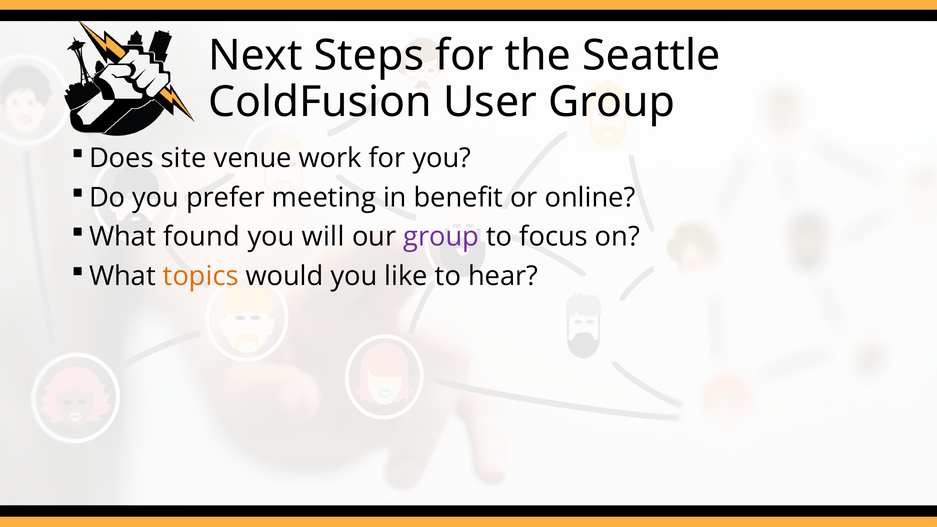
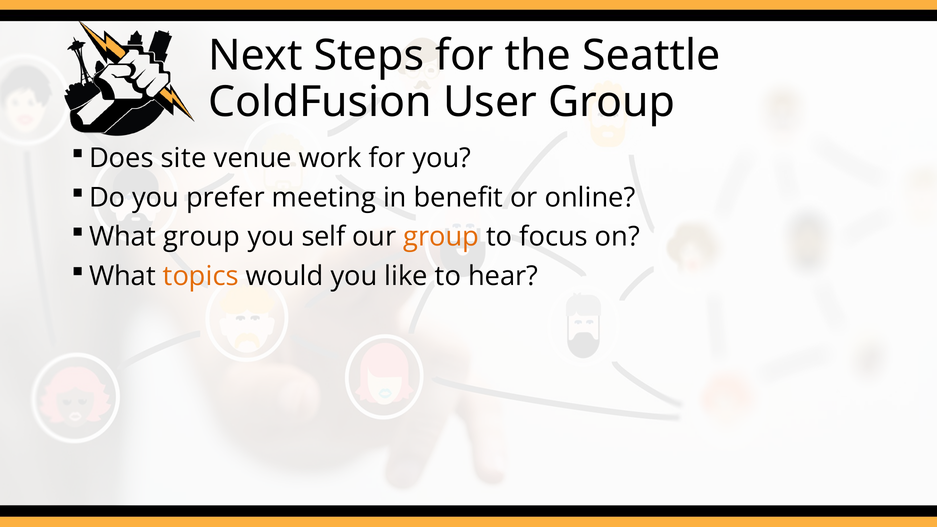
What found: found -> group (202, 237)
will: will -> self (323, 237)
group colour: purple -> orange (441, 237)
